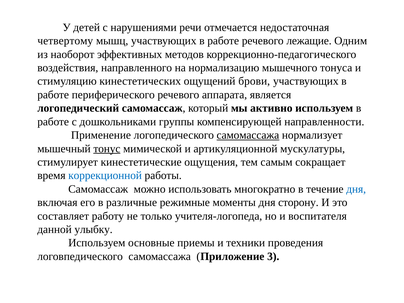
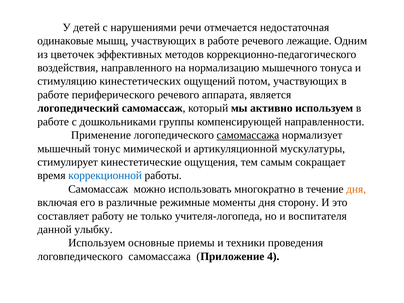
четвертому: четвертому -> одинаковые (65, 41)
наоборот: наоборот -> цветочек (72, 54)
брови: брови -> потом (254, 81)
тонус underline: present -> none (107, 149)
дня colour: blue -> orange (356, 189)
3: 3 -> 4 (273, 256)
